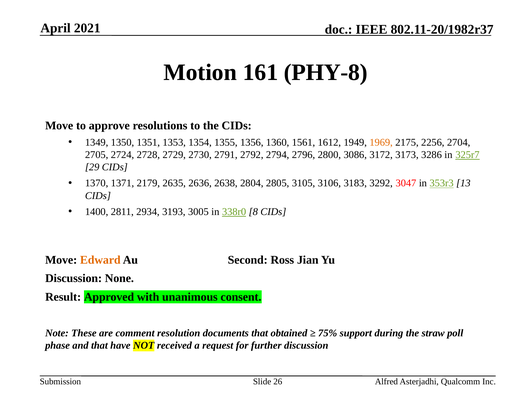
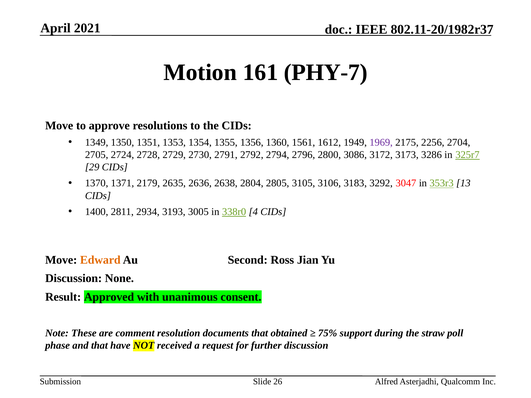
PHY-8: PHY-8 -> PHY-7 (326, 72)
1969 colour: orange -> purple (381, 142)
8: 8 -> 4 (253, 212)
